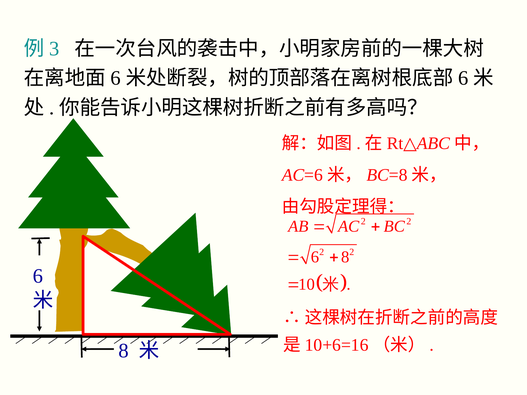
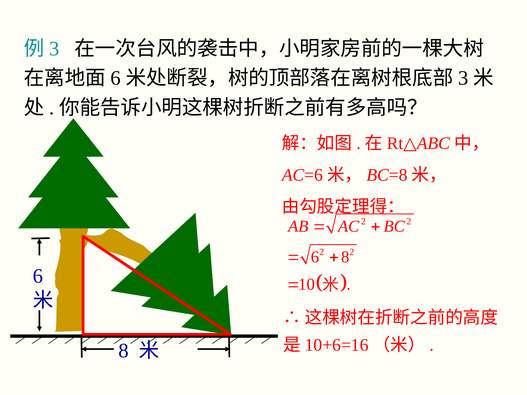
6: 6 -> 3 (463, 78)
